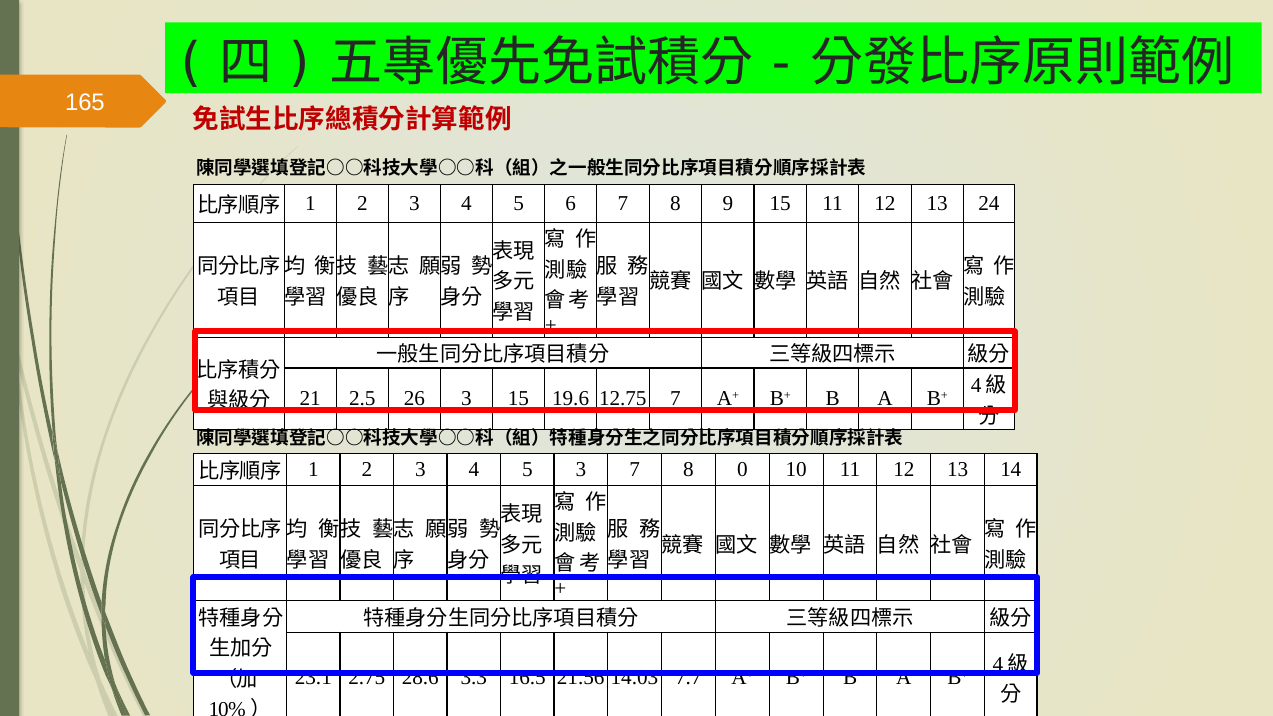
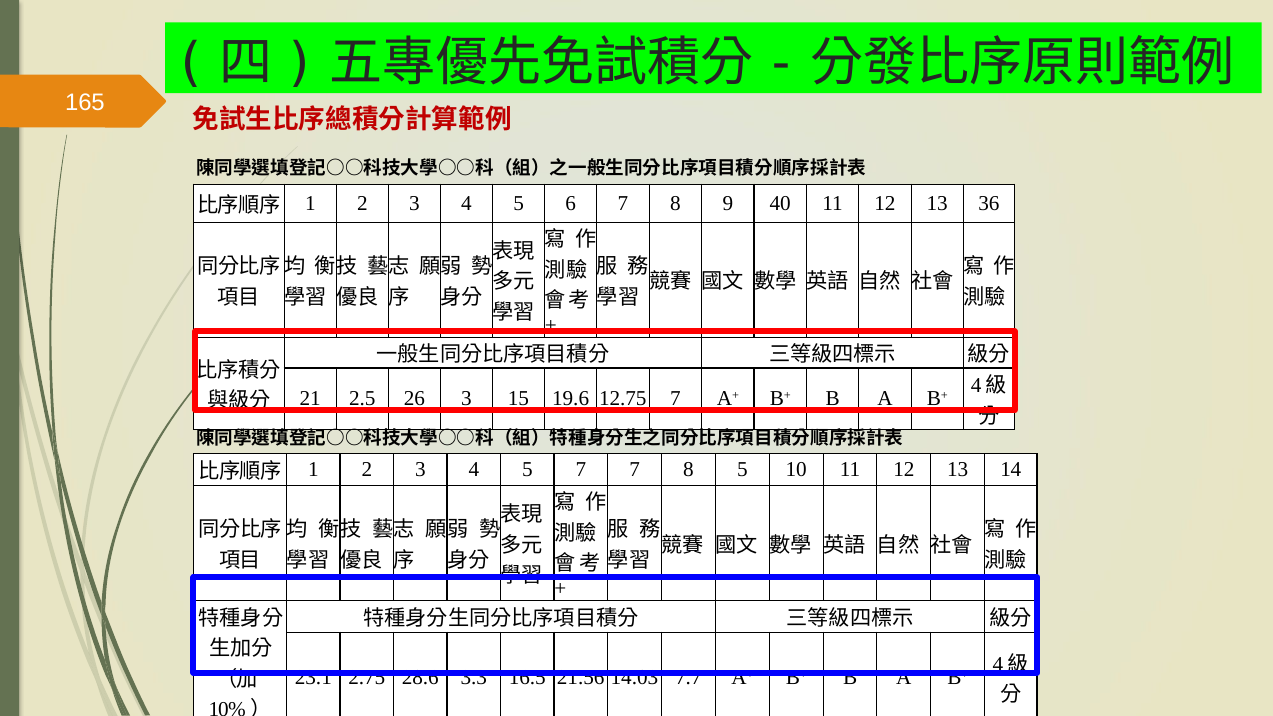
9 15: 15 -> 40 (780, 203)
24: 24 -> 36 (989, 203)
5 3: 3 -> 7 (581, 470)
8 0: 0 -> 5 (742, 470)
